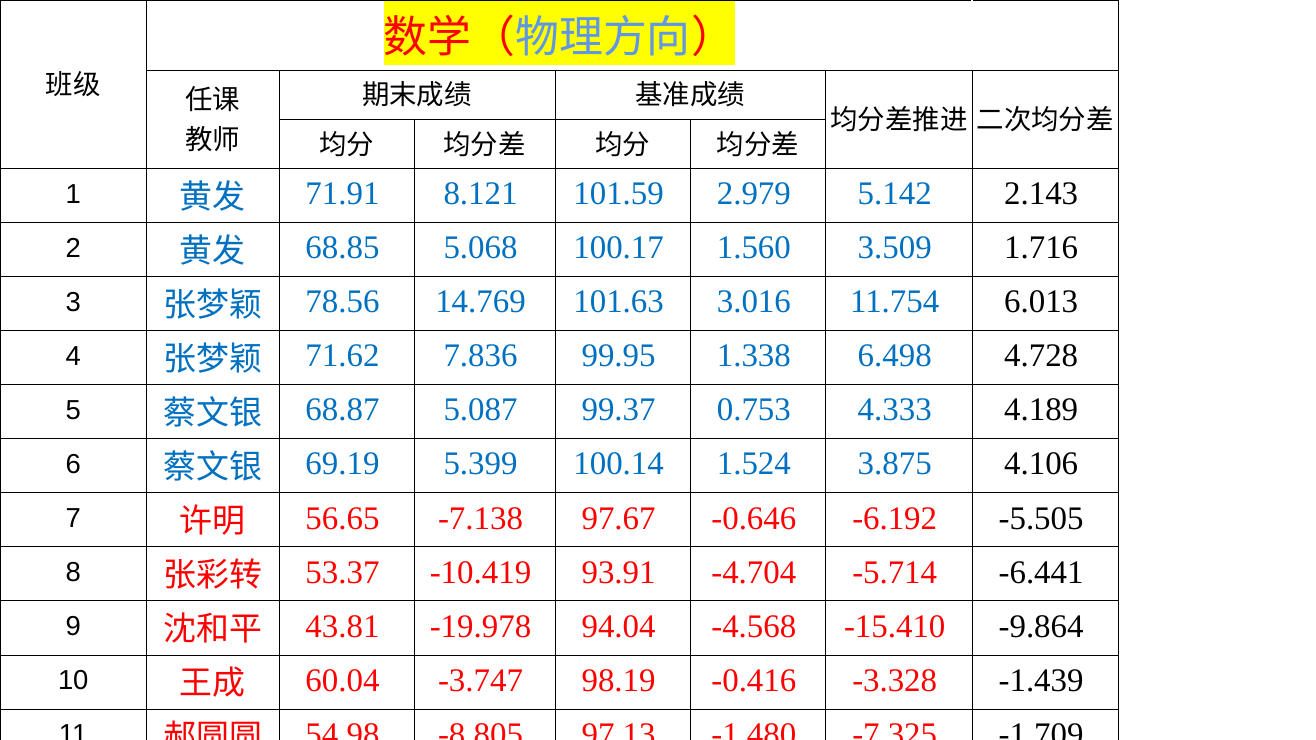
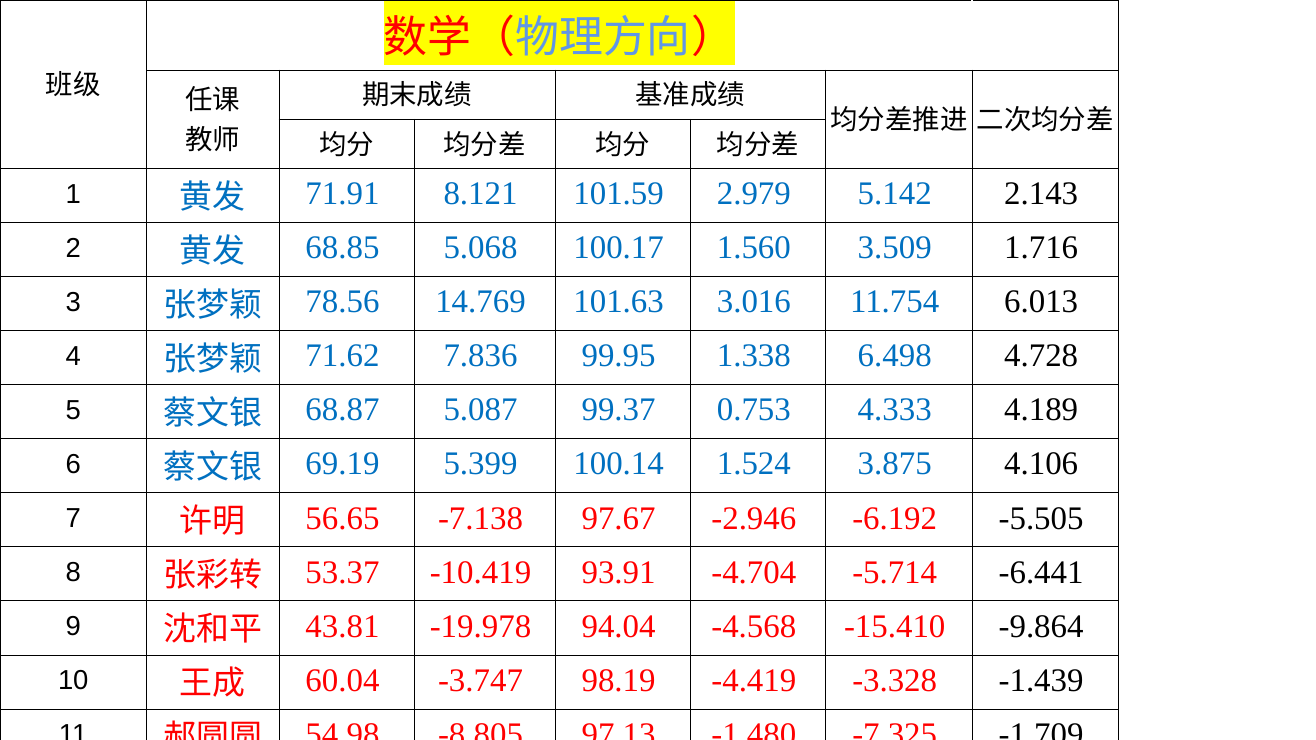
-0.646: -0.646 -> -2.946 (754, 518)
-0.416: -0.416 -> -4.419 (754, 680)
